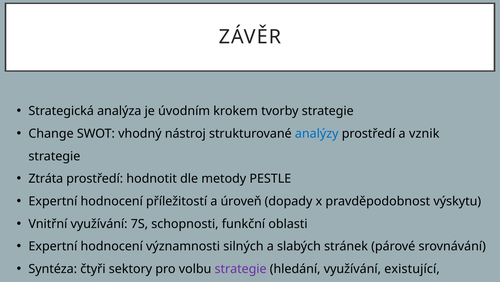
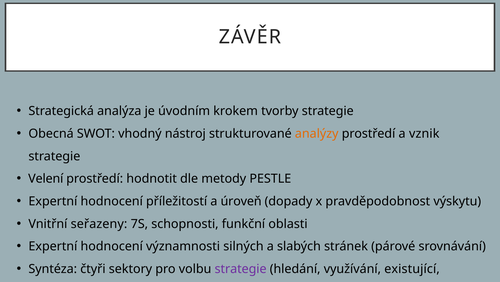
Change: Change -> Obecná (51, 133)
analýzy colour: blue -> orange (317, 133)
Ztráta: Ztráta -> Velení (46, 178)
Vnitřní využívání: využívání -> seřazeny (99, 223)
